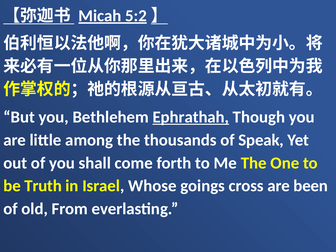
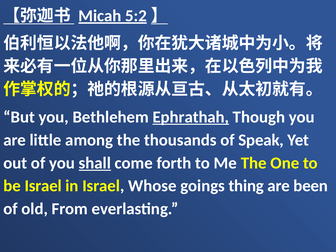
shall underline: none -> present (95, 163)
be Truth: Truth -> Israel (43, 186)
cross: cross -> thing (246, 186)
